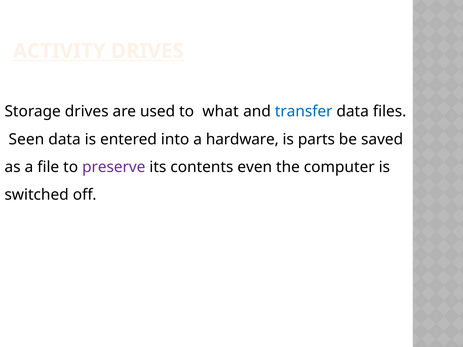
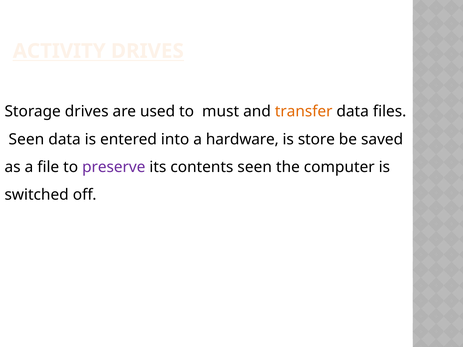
what: what -> must (221, 112)
transfer colour: blue -> orange (304, 112)
parts: parts -> store (316, 139)
contents even: even -> seen (255, 167)
